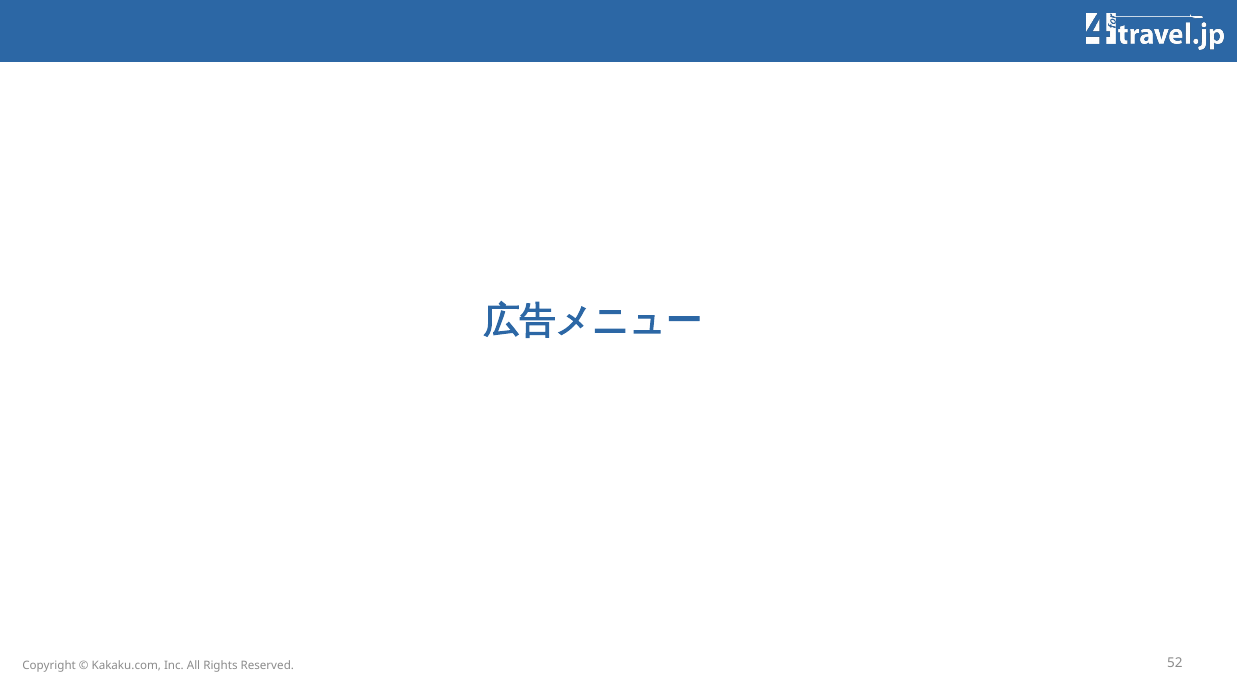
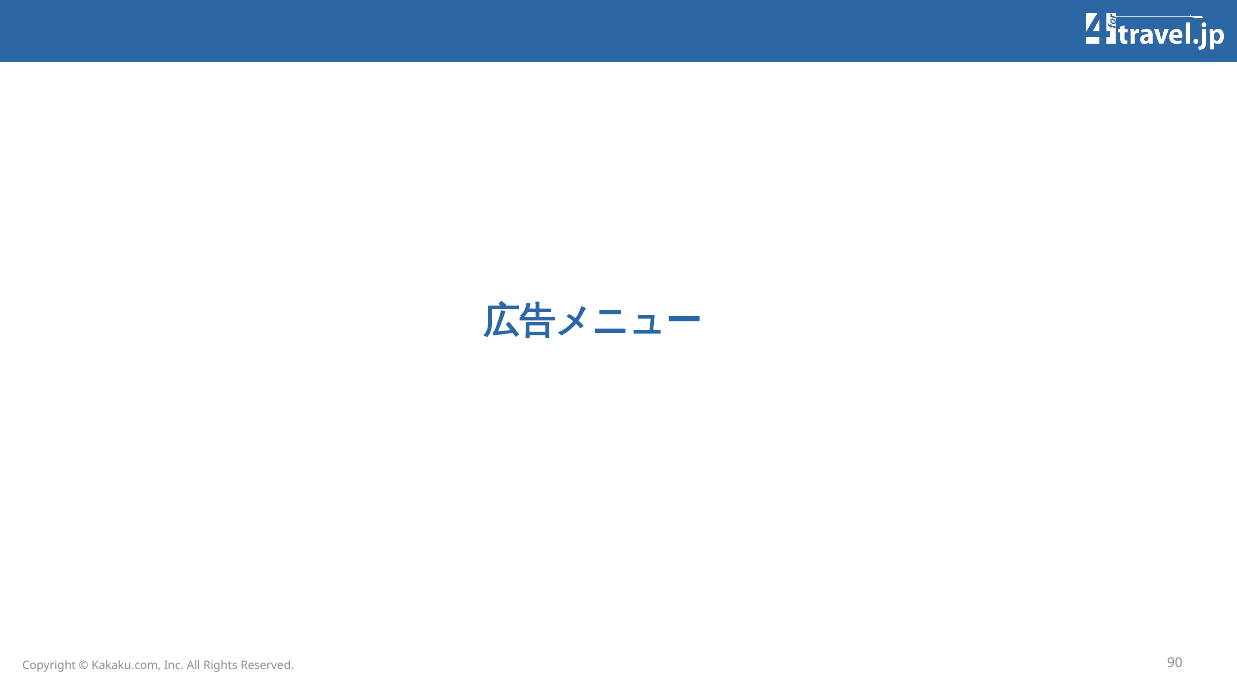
52: 52 -> 90 (1175, 663)
